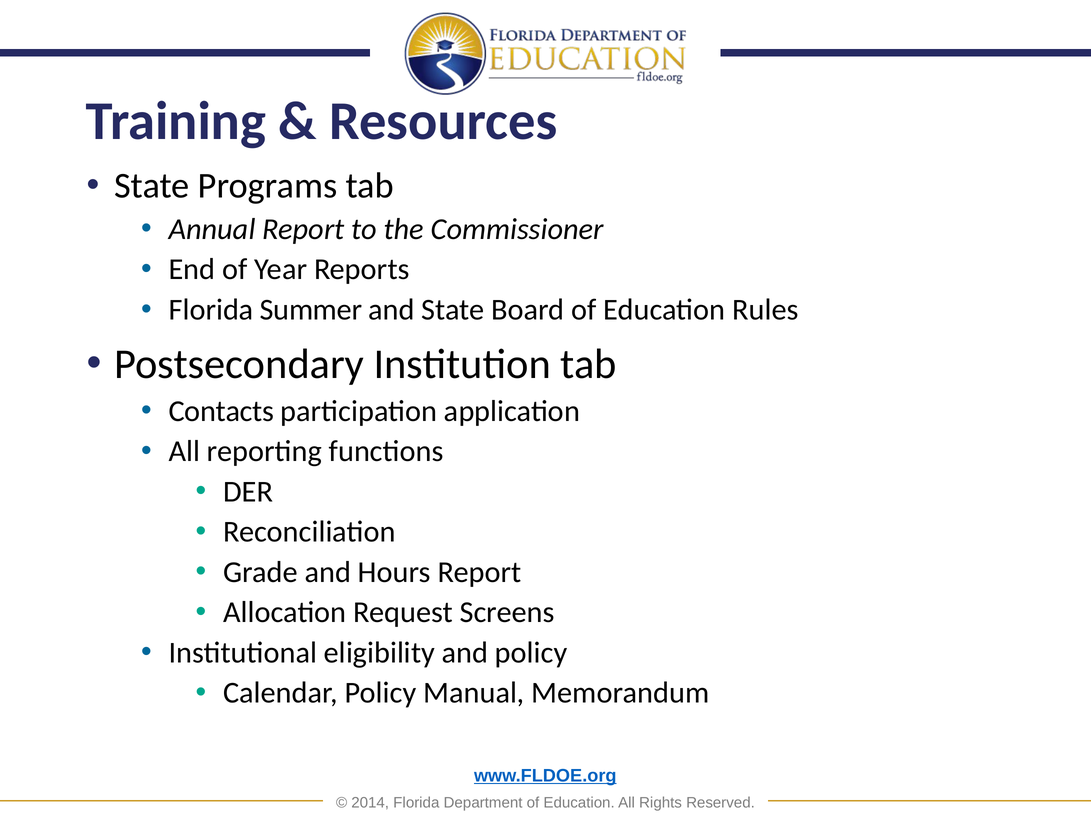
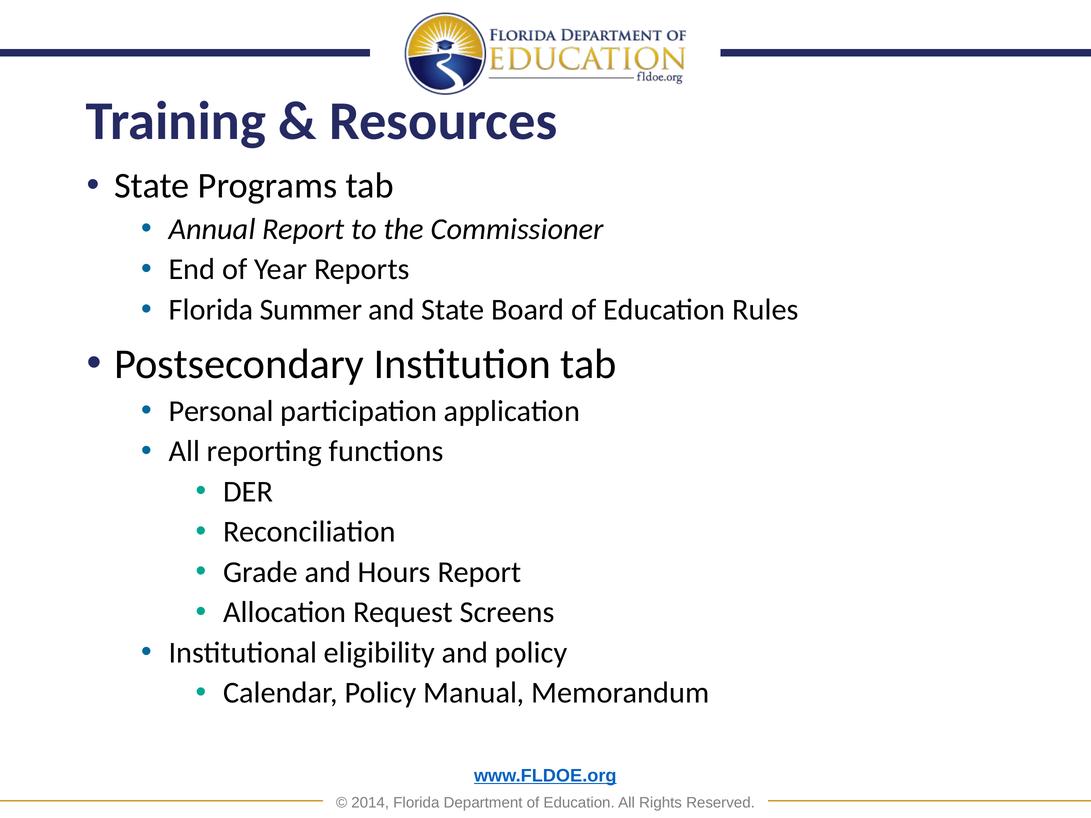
Contacts: Contacts -> Personal (221, 411)
